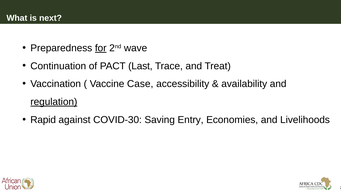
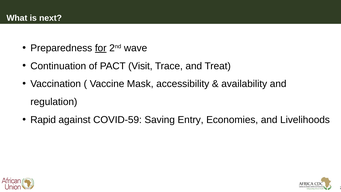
Last: Last -> Visit (140, 66)
Case: Case -> Mask (140, 84)
regulation underline: present -> none (54, 102)
COVID-30: COVID-30 -> COVID-59 (118, 120)
